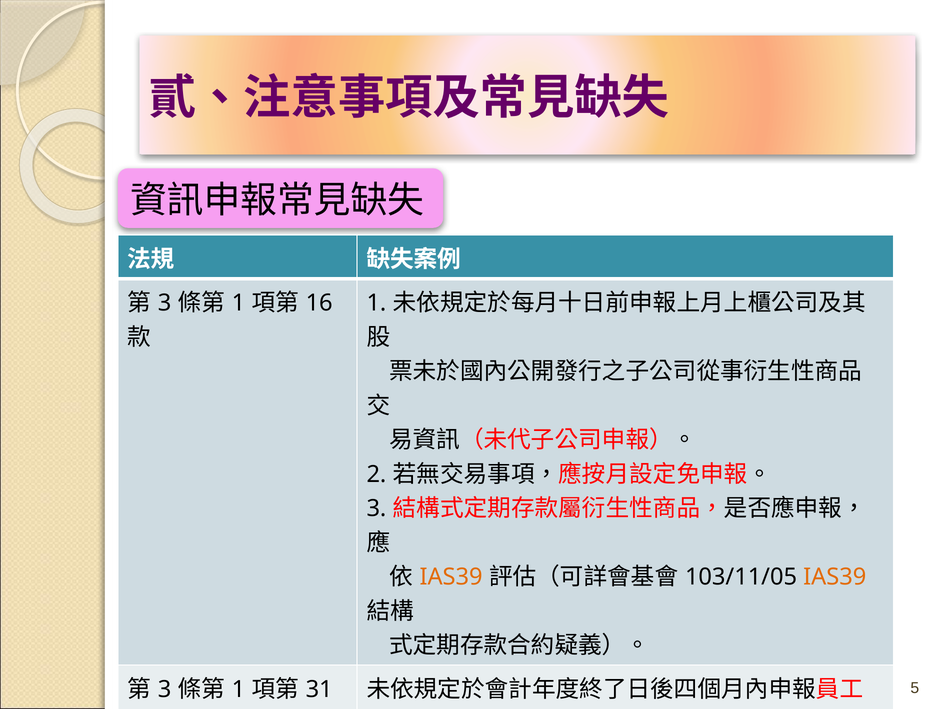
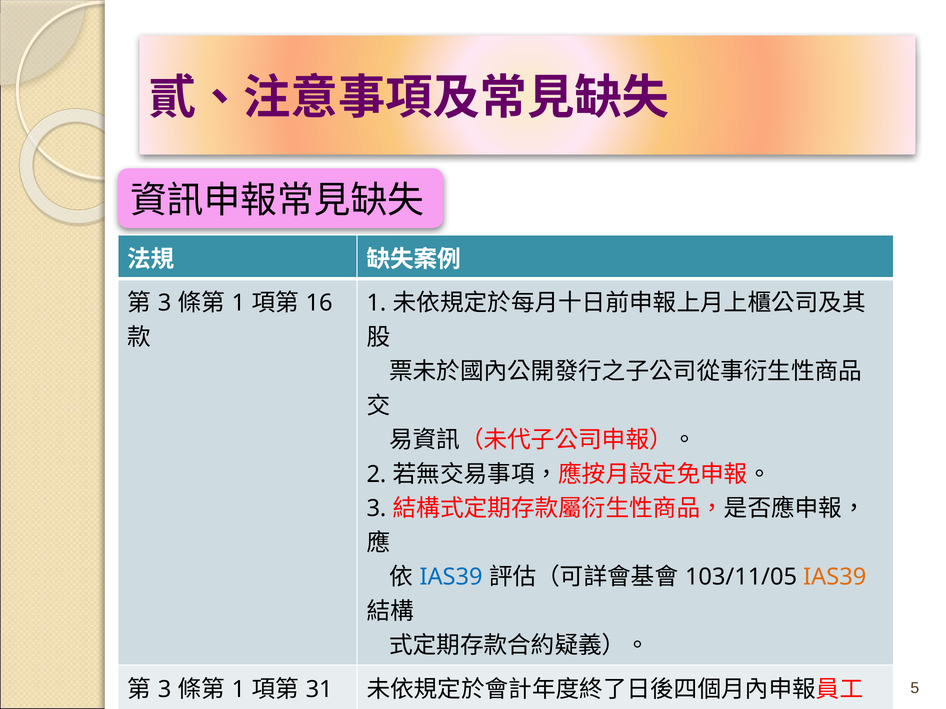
IAS39 colour: orange -> blue (451, 578)
